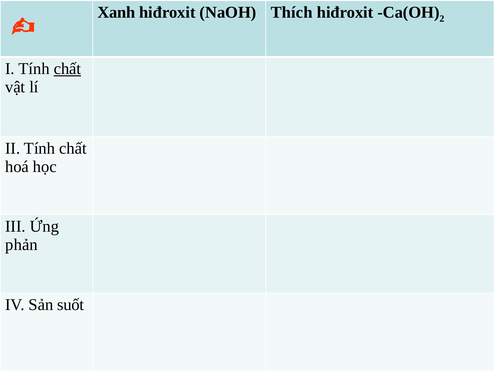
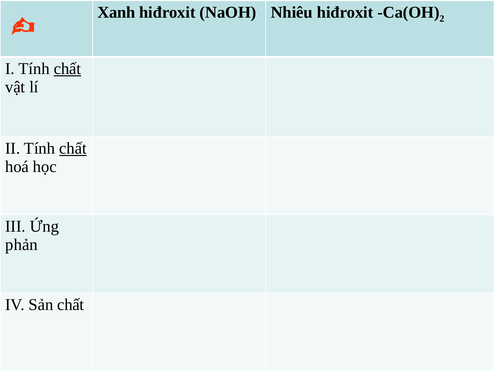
Thích: Thích -> Nhiêu (292, 12)
chất underline: none -> present (73, 148)
Sản suốt: suốt -> chất (71, 304)
